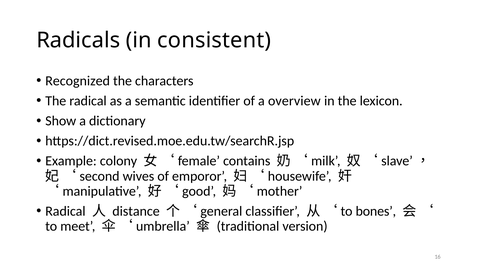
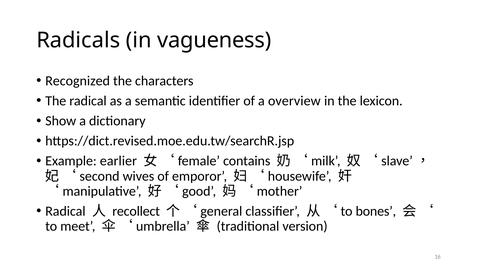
consistent: consistent -> vagueness (214, 40)
colony: colony -> earlier (118, 161)
distance: distance -> recollect (136, 211)
